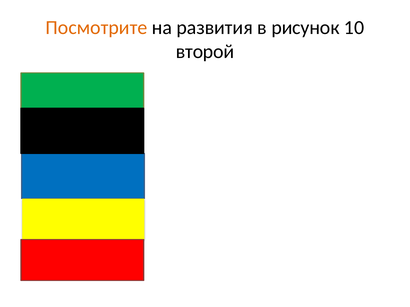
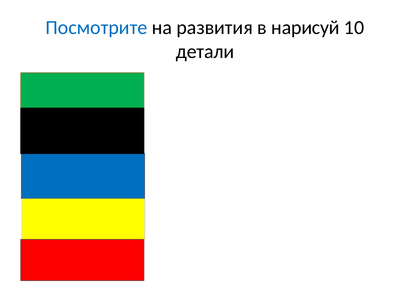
Посмотрите colour: orange -> blue (96, 28)
рисунок: рисунок -> нарисуй (305, 28)
второй: второй -> детали (205, 52)
